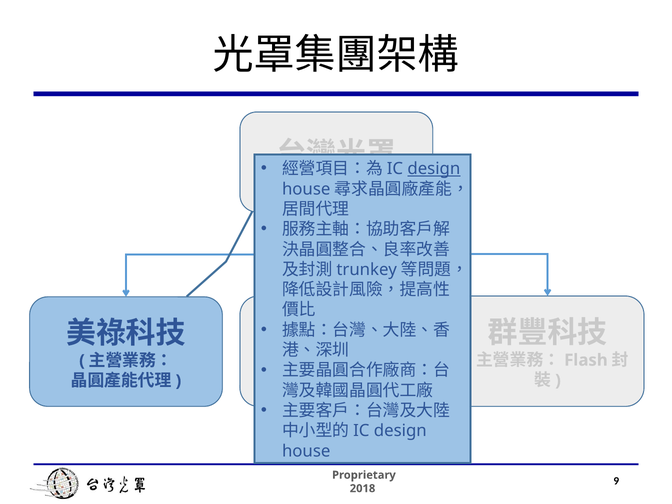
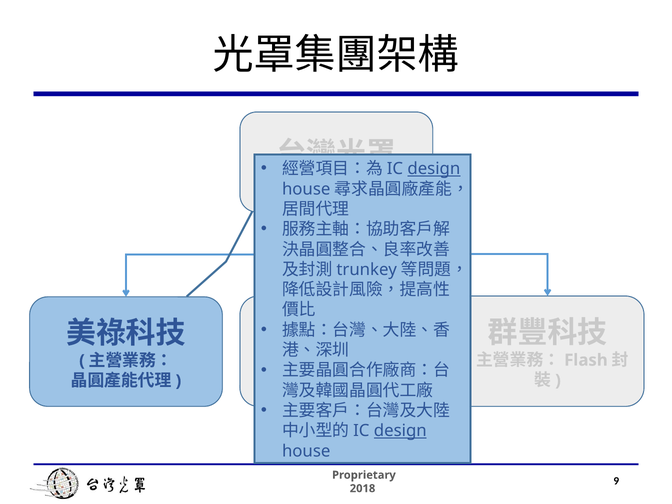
design underline: none -> present (400, 431)
